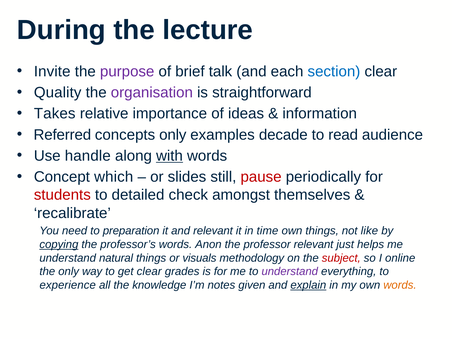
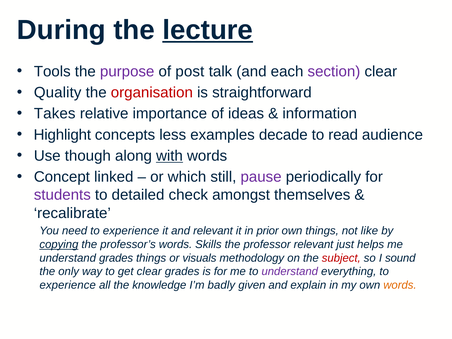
lecture underline: none -> present (208, 30)
Invite: Invite -> Tools (52, 71)
brief: brief -> post (190, 71)
section colour: blue -> purple (334, 71)
organisation colour: purple -> red (152, 93)
Referred: Referred -> Highlight (62, 135)
concepts only: only -> less (173, 135)
handle: handle -> though (88, 156)
which: which -> linked (114, 177)
slides: slides -> which (187, 177)
pause colour: red -> purple (261, 177)
students colour: red -> purple (62, 195)
need to preparation: preparation -> experience (131, 231)
time: time -> prior (268, 231)
Anon: Anon -> Skills (208, 244)
understand natural: natural -> grades (116, 258)
online: online -> sound (400, 258)
notes: notes -> badly (221, 285)
explain underline: present -> none (308, 285)
